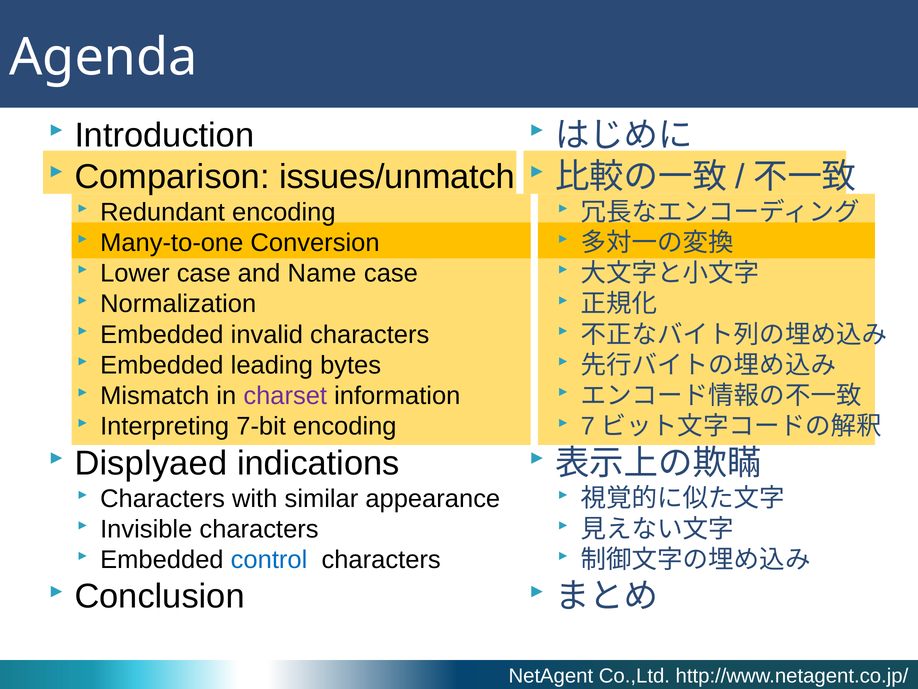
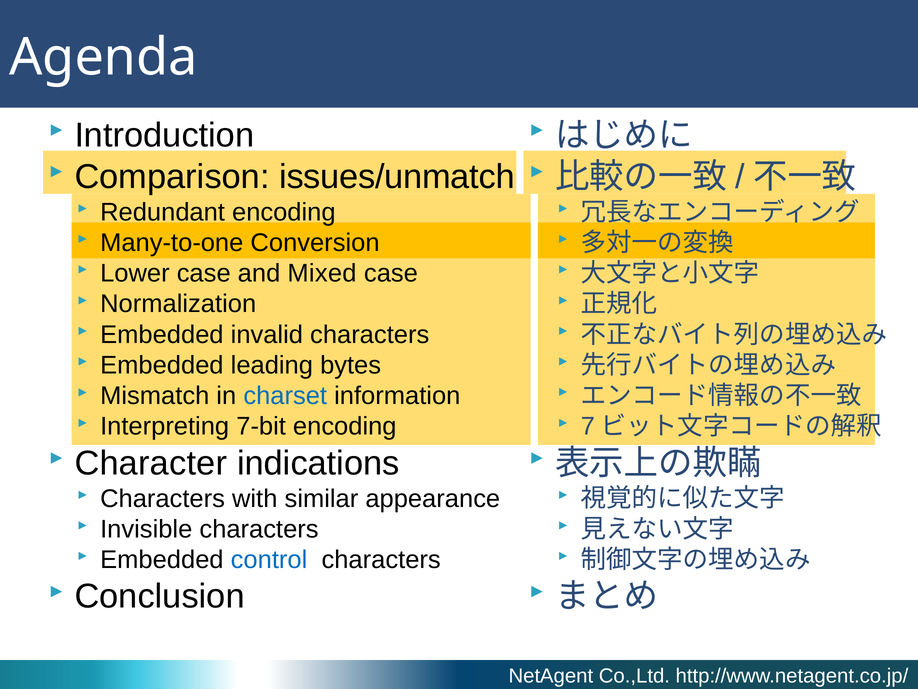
Name: Name -> Mixed (322, 273)
charset colour: purple -> blue (285, 396)
Displyaed: Displyaed -> Character (151, 463)
